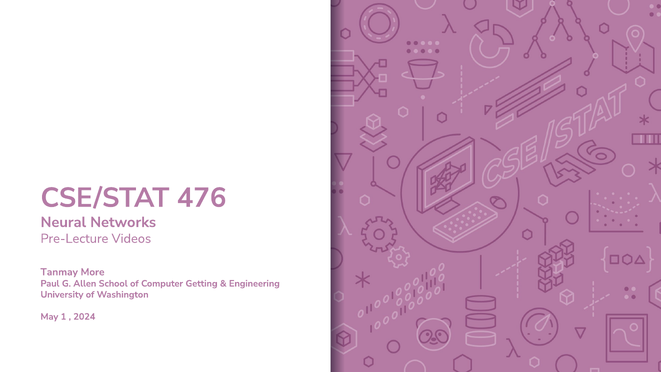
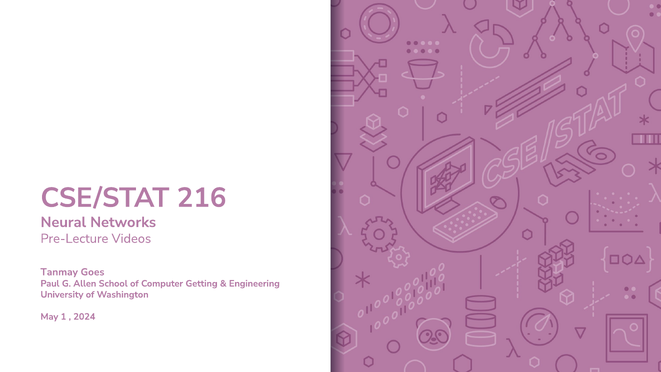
476: 476 -> 216 (202, 198)
More: More -> Goes (92, 272)
